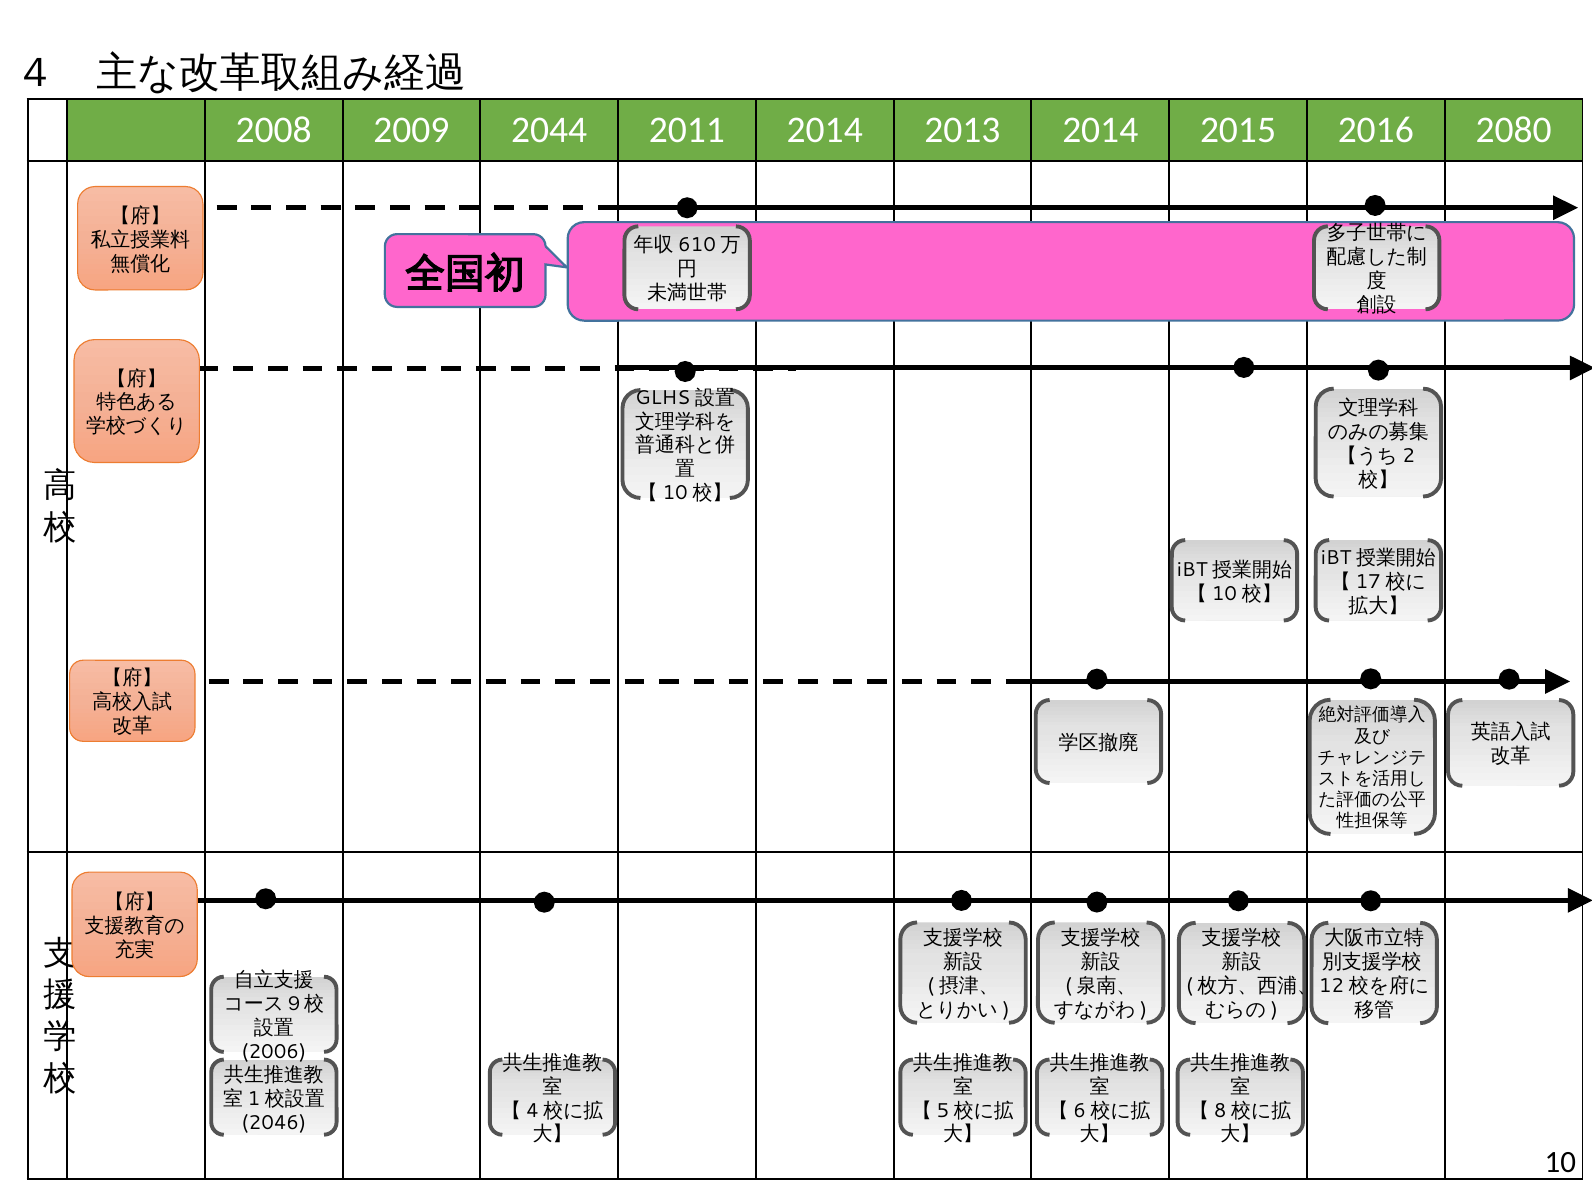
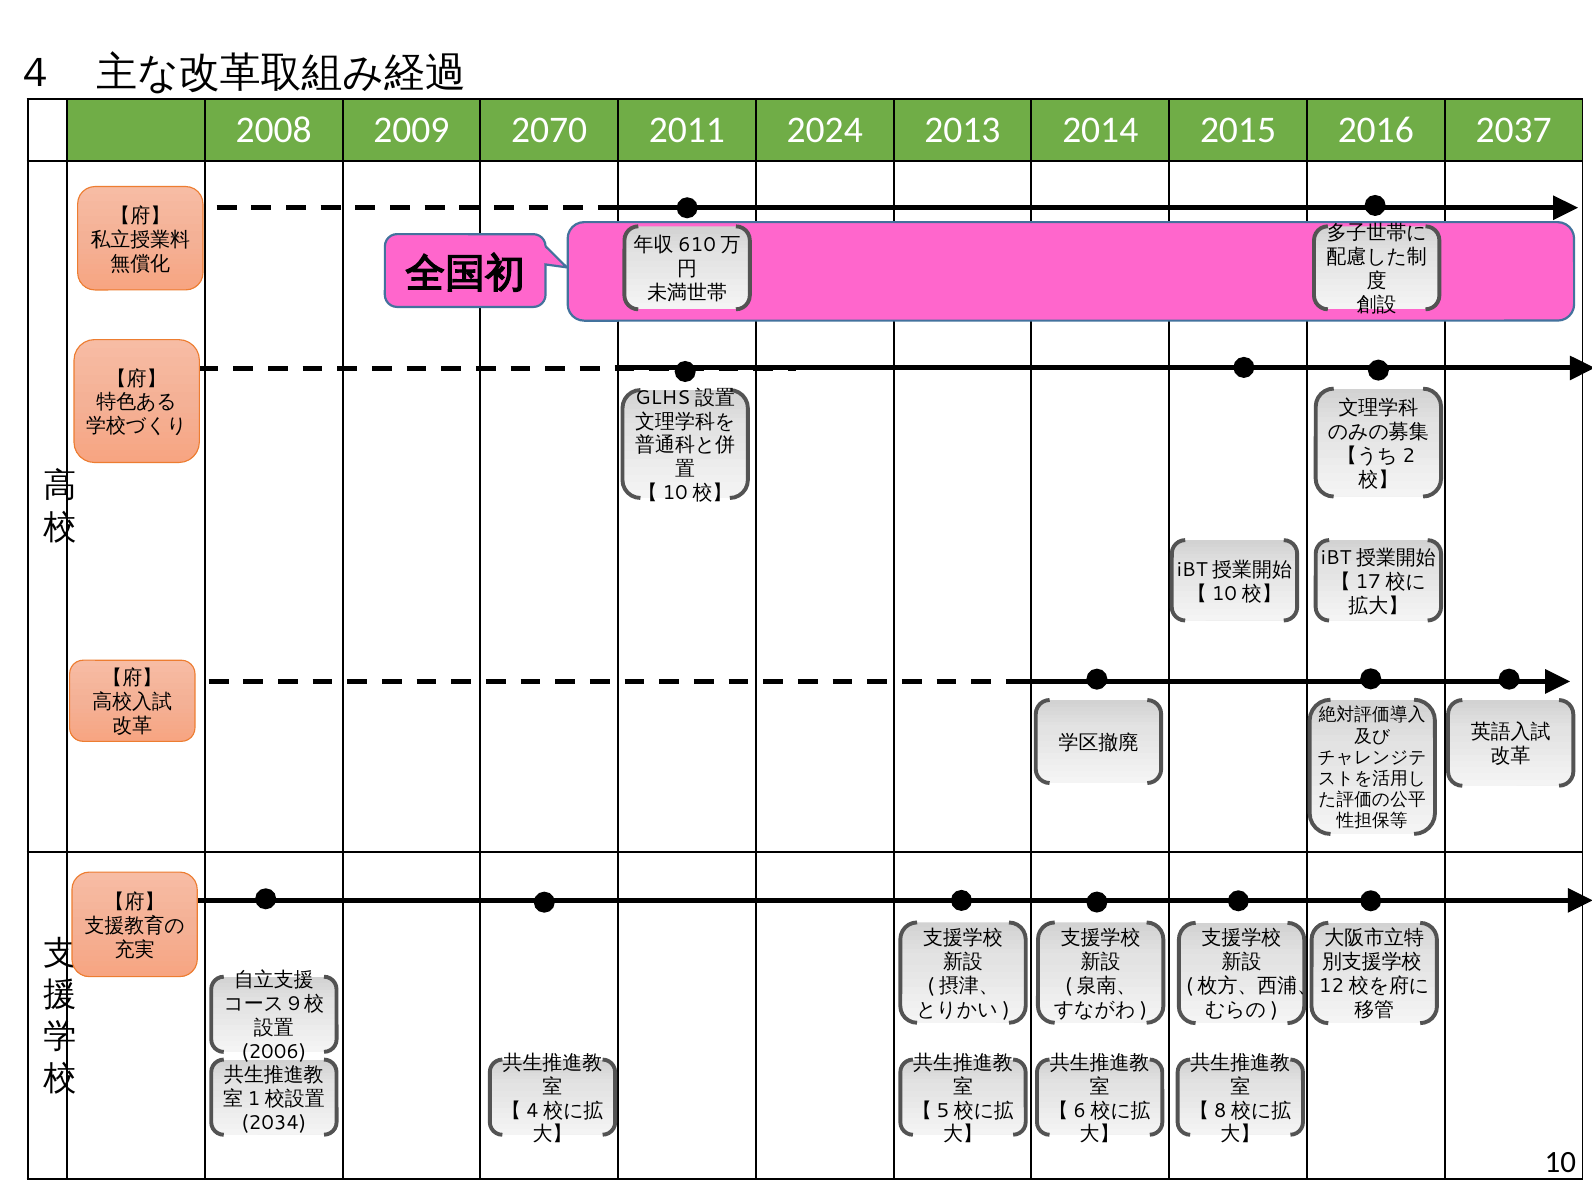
2044: 2044 -> 2070 (549, 130)
2011 2014: 2014 -> 2024 (825, 130)
2080: 2080 -> 2037 (1514, 130)
2046: 2046 -> 2034 (274, 1122)
